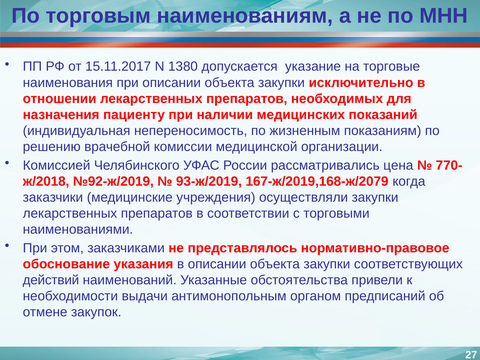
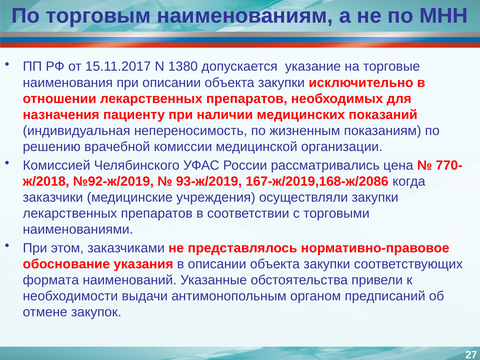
167-ж/2019,168-ж/2079: 167-ж/2019,168-ж/2079 -> 167-ж/2019,168-ж/2086 (317, 181)
действий: действий -> формата (51, 280)
